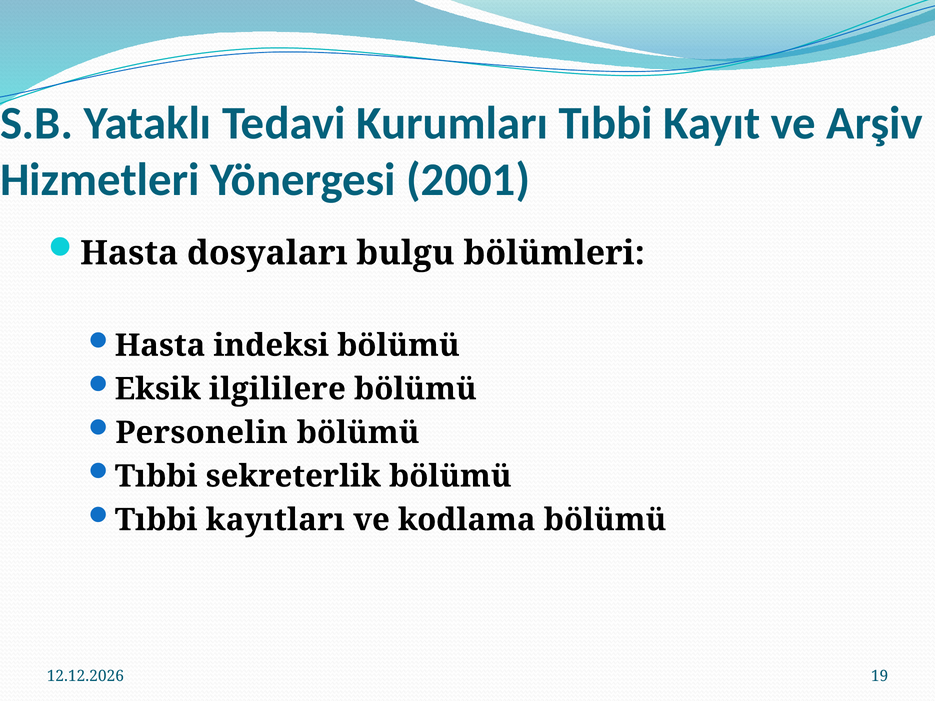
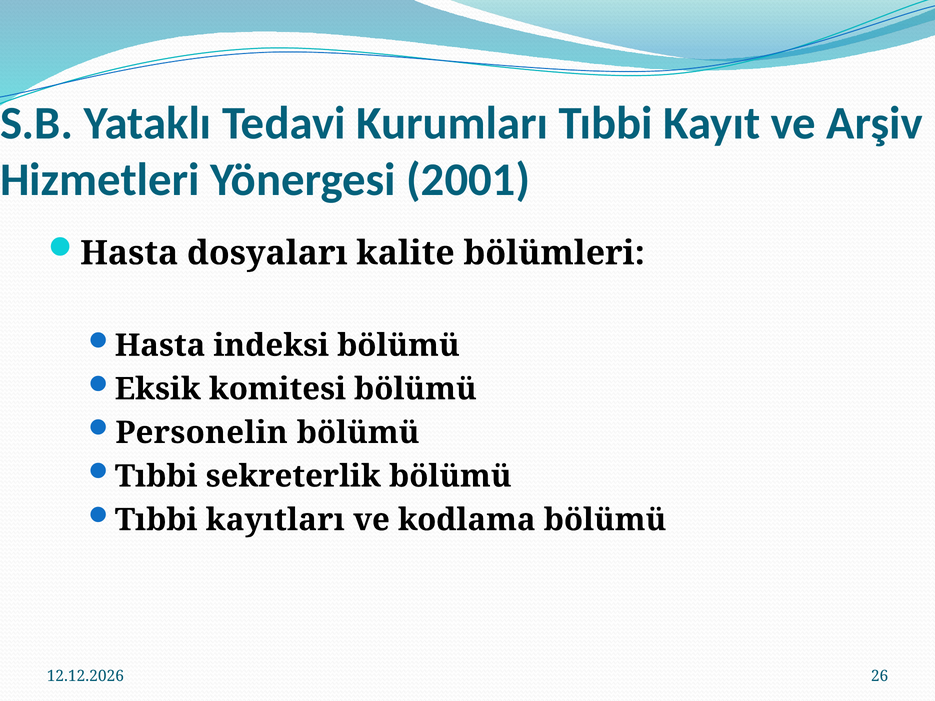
bulgu: bulgu -> kalite (405, 253)
ilgililere: ilgililere -> komitesi (277, 389)
19: 19 -> 26 (880, 676)
